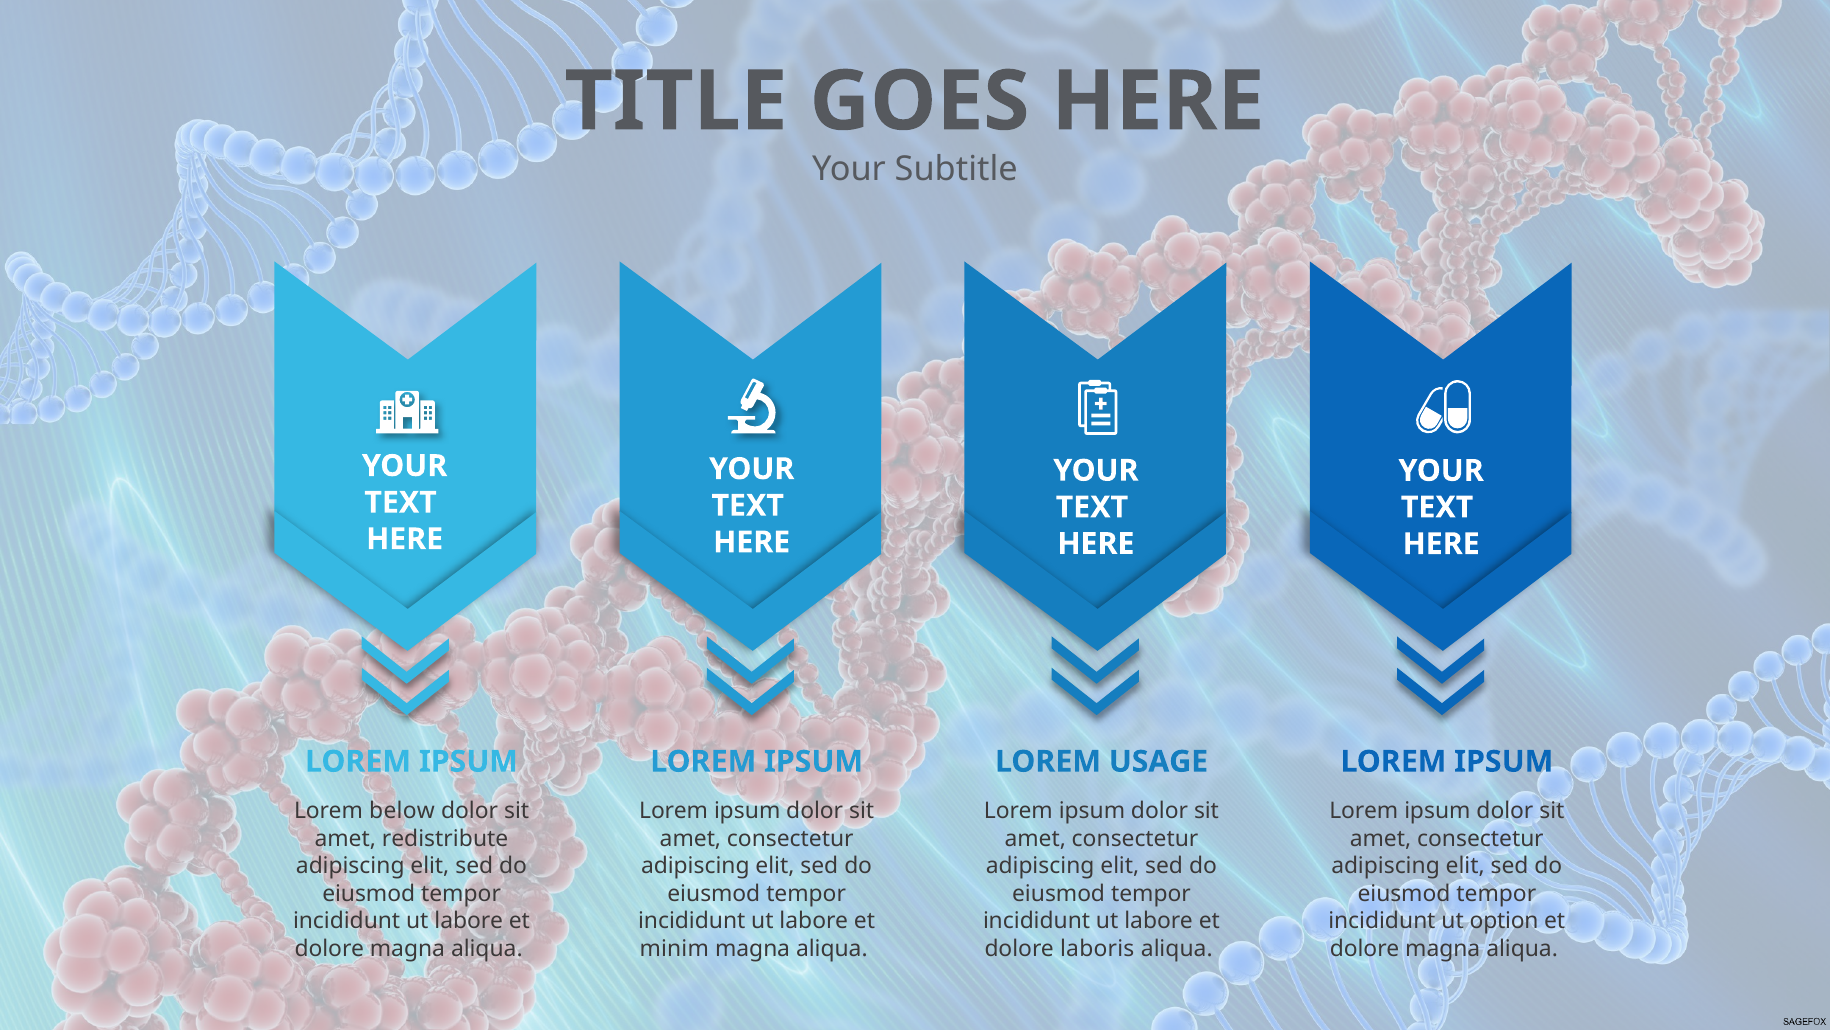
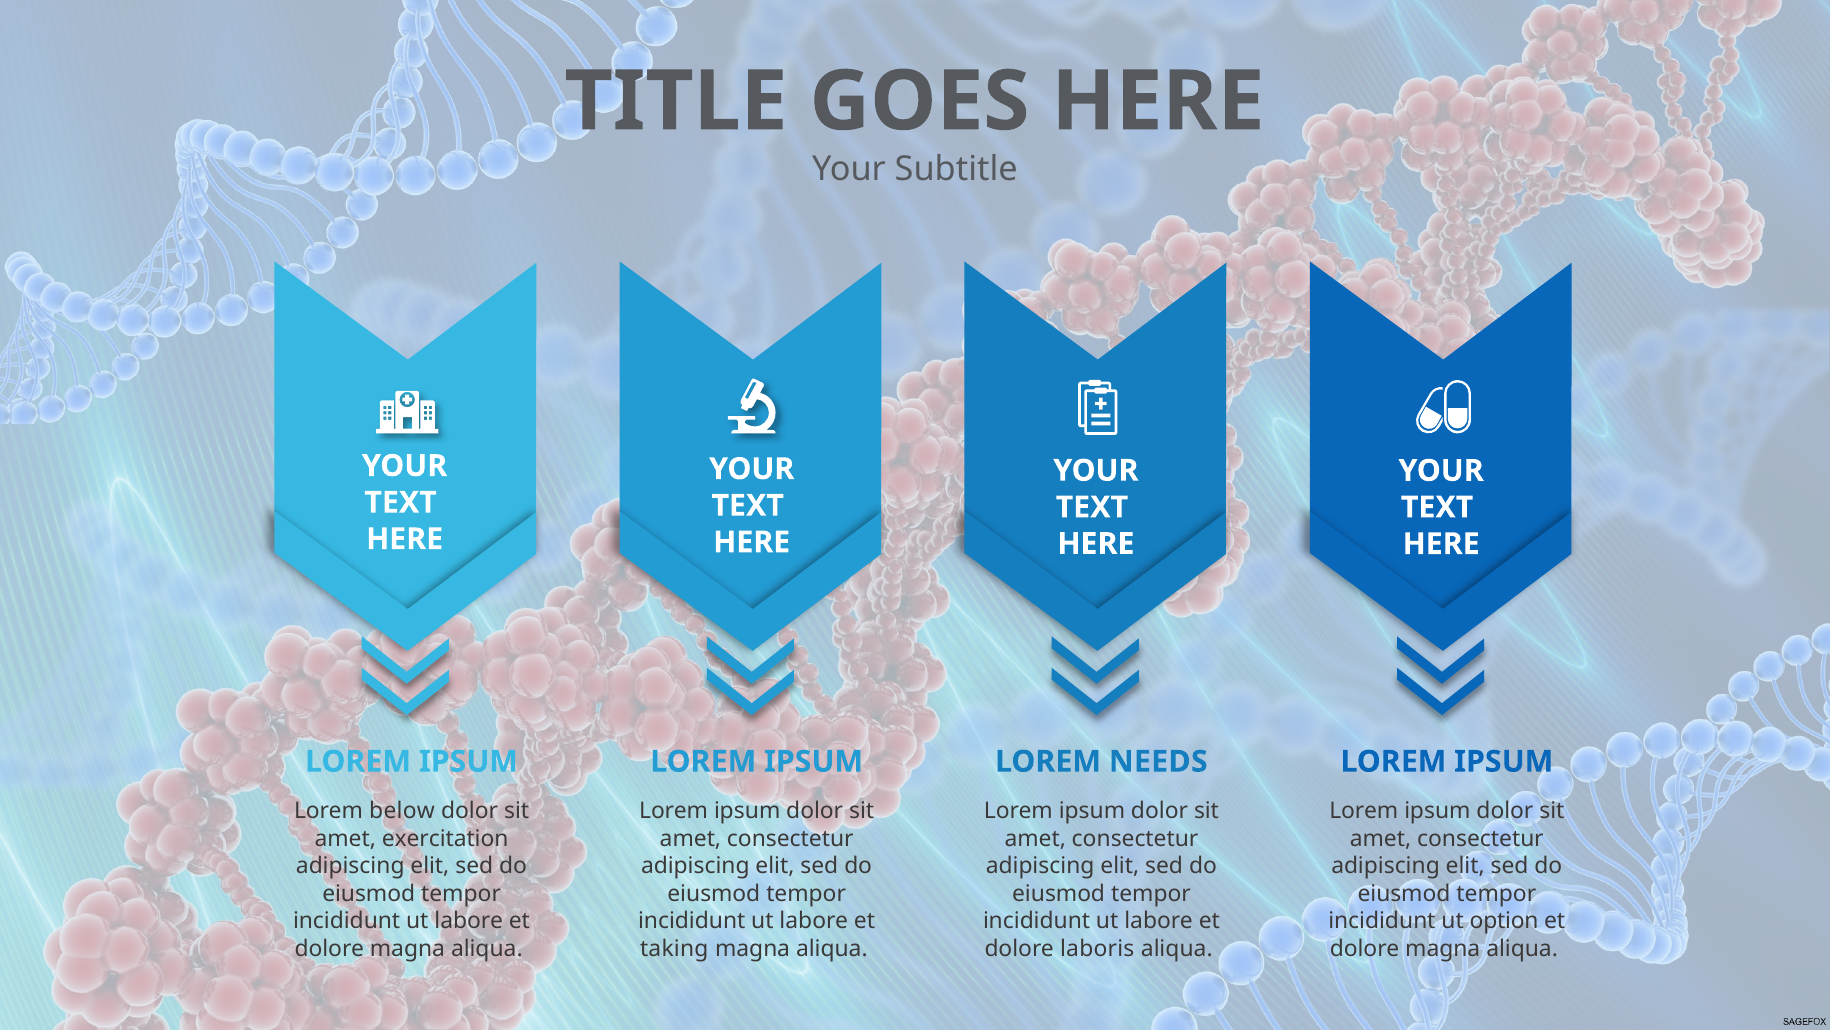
USAGE: USAGE -> NEEDS (1158, 761)
redistribute: redistribute -> exercitation (445, 838)
minim: minim -> taking (674, 948)
